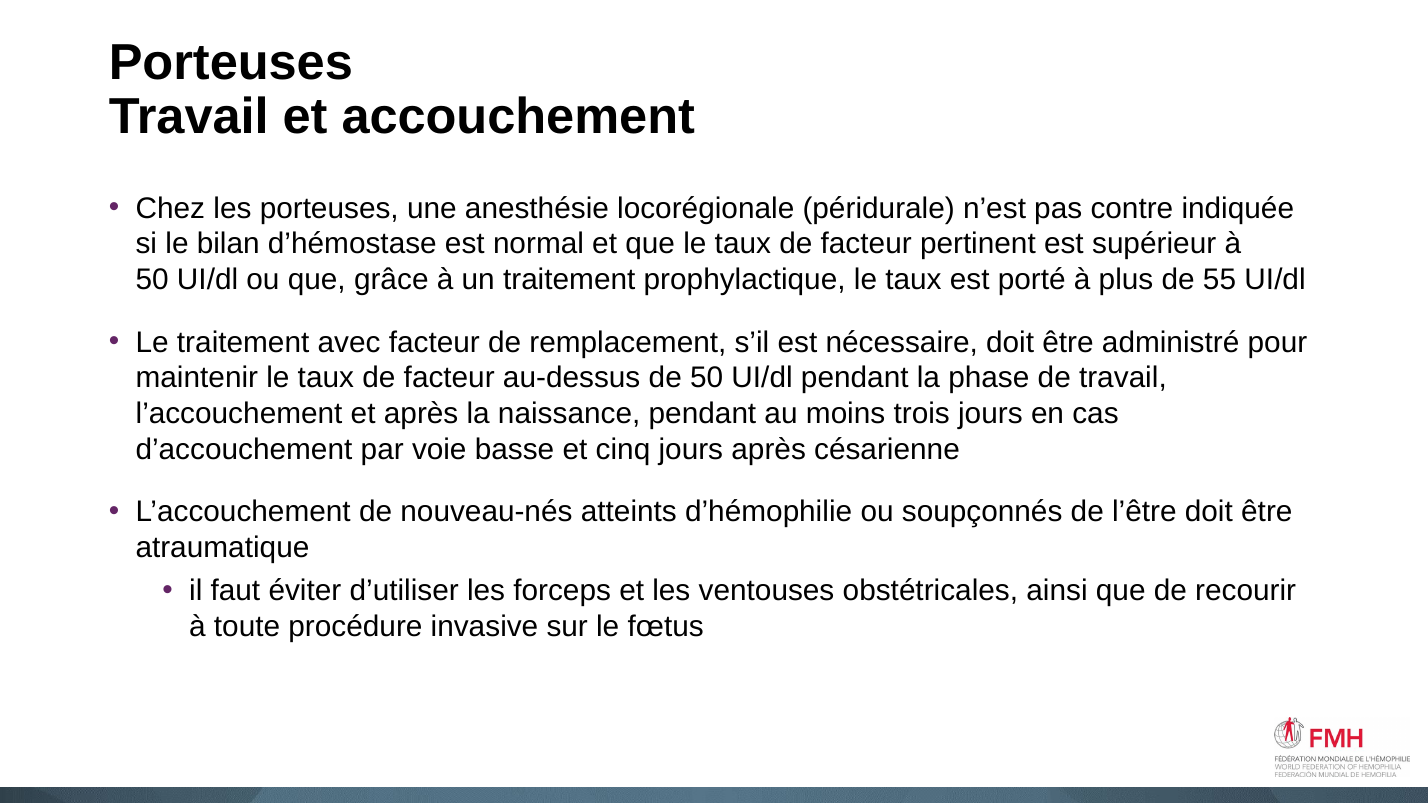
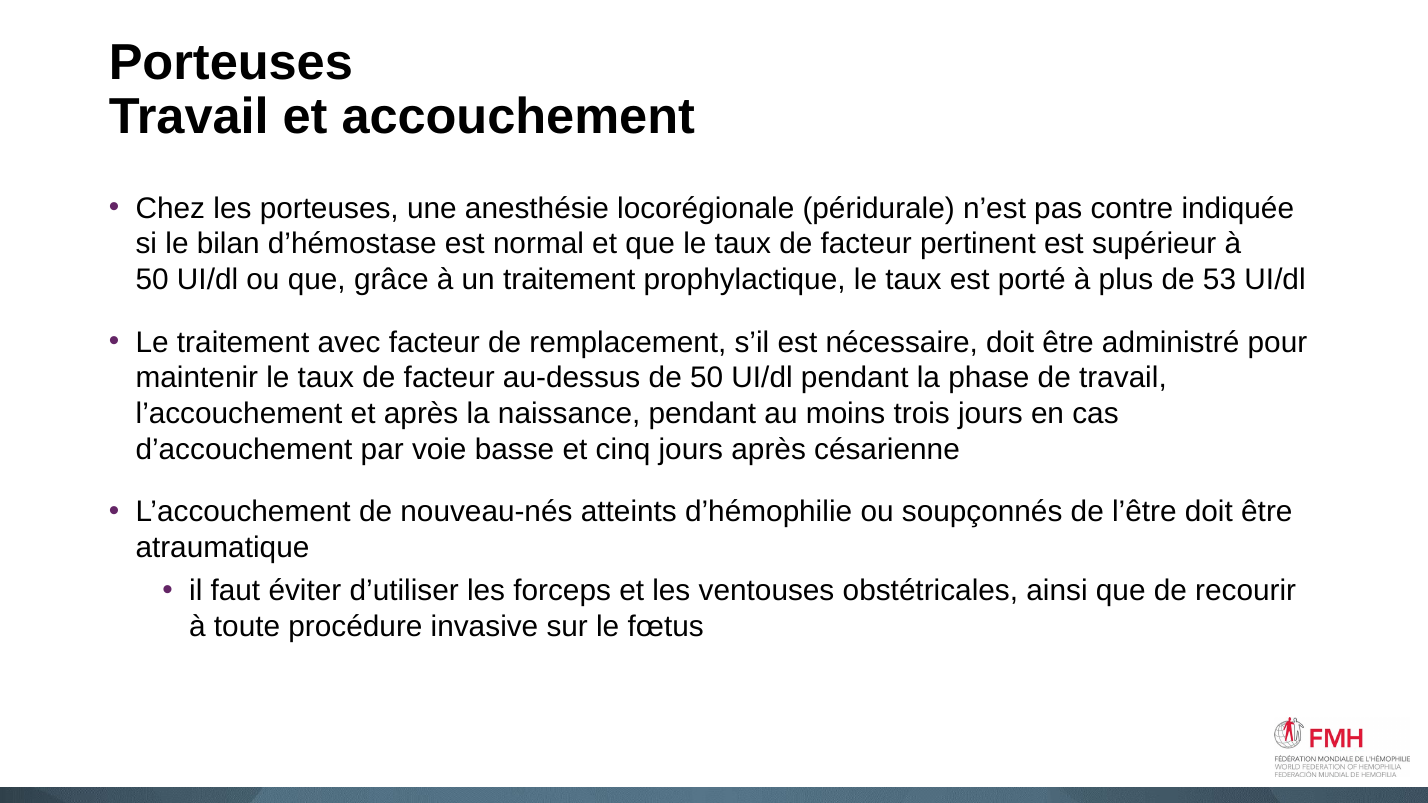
55: 55 -> 53 (1220, 280)
